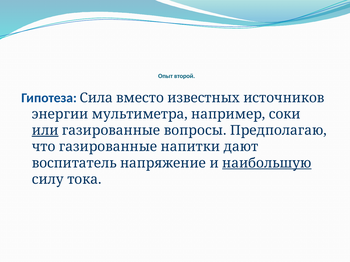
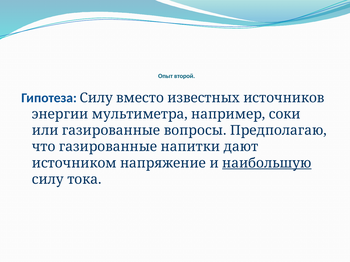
Гипотеза Сила: Сила -> Силу (96, 98)
или underline: present -> none (45, 131)
воспитатель: воспитатель -> источником (74, 163)
